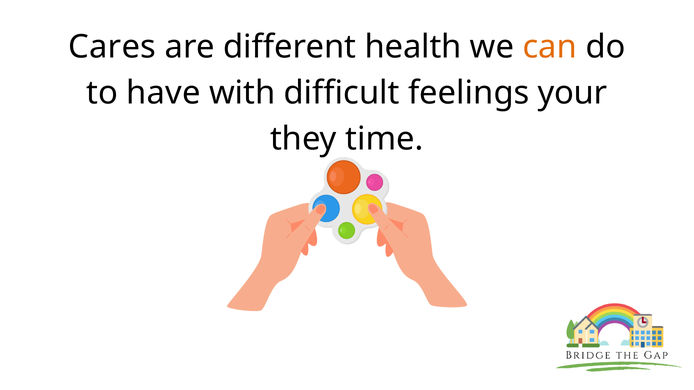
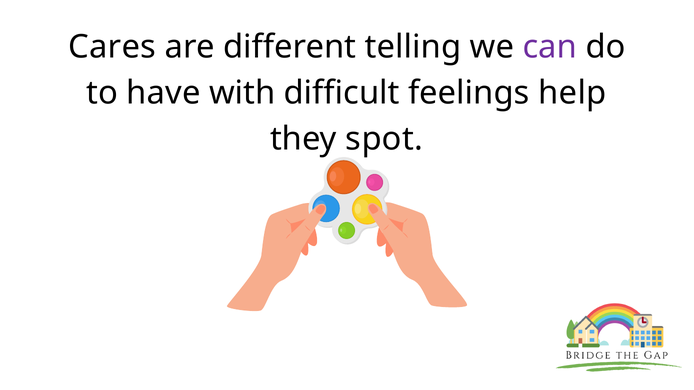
health: health -> telling (413, 47)
can colour: orange -> purple (550, 47)
your: your -> help (572, 93)
time: time -> spot (384, 139)
